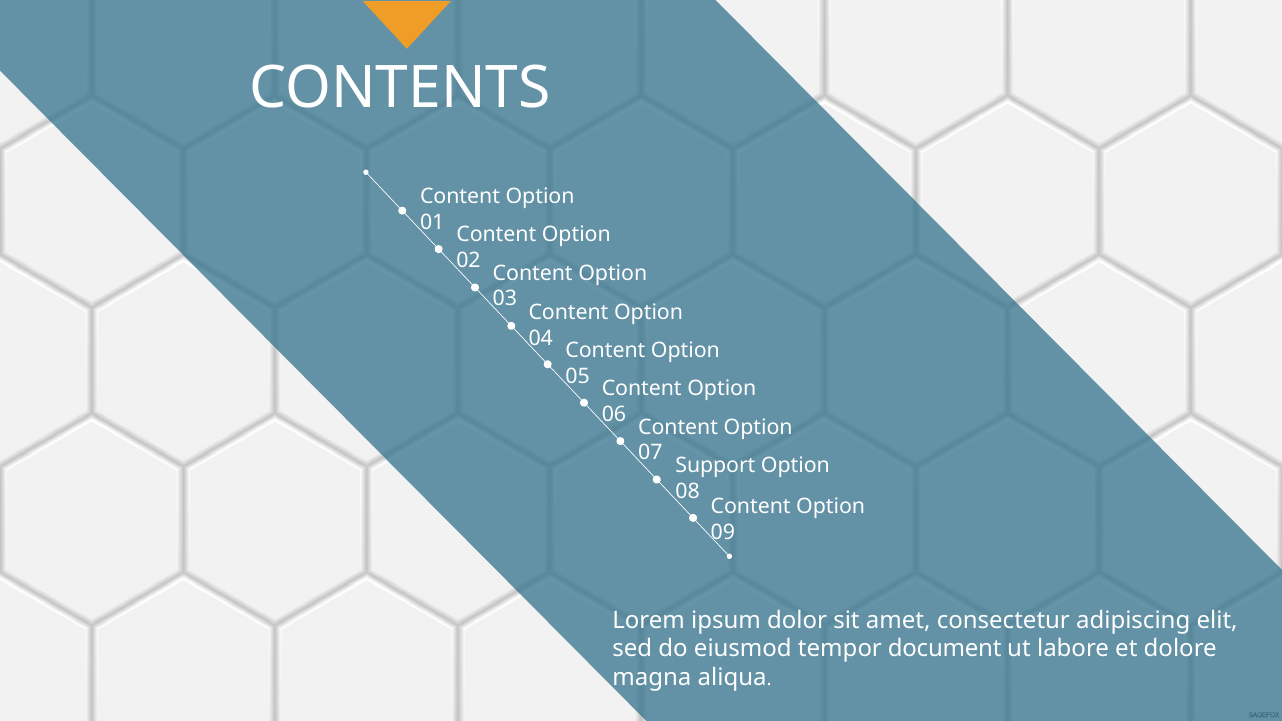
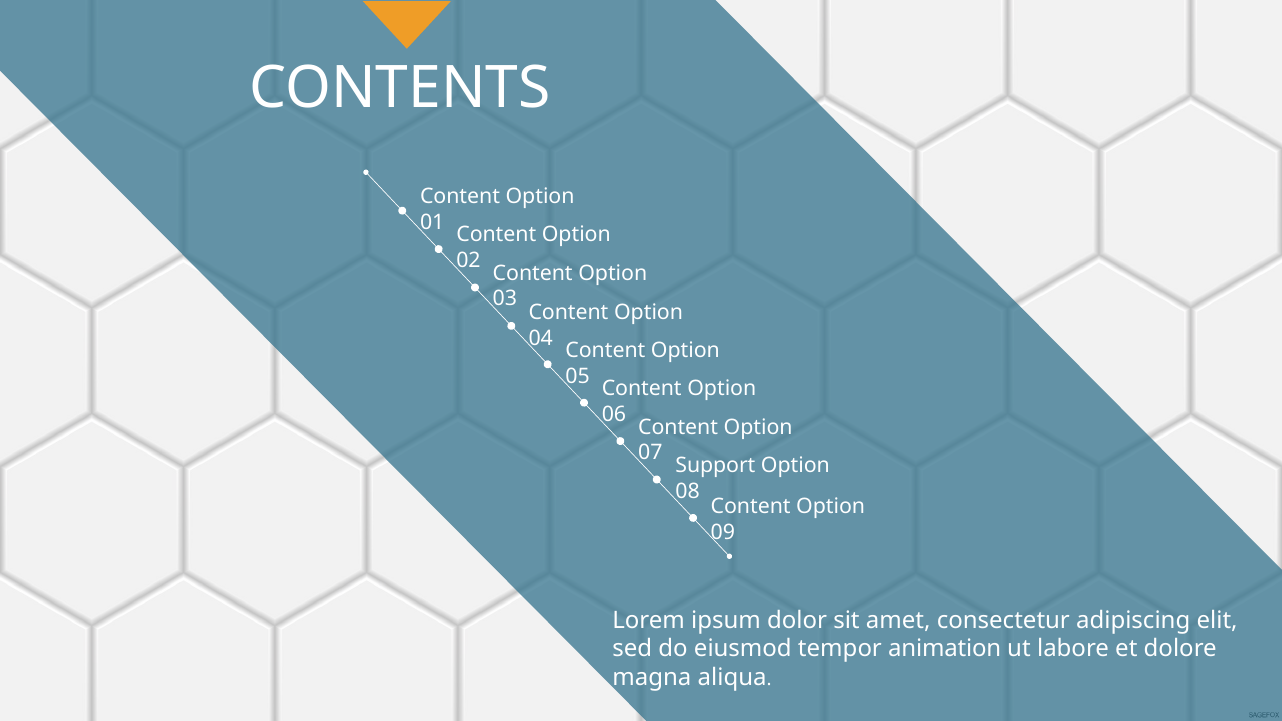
document: document -> animation (945, 649)
